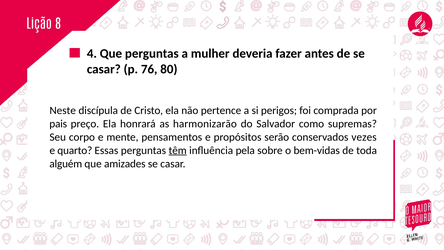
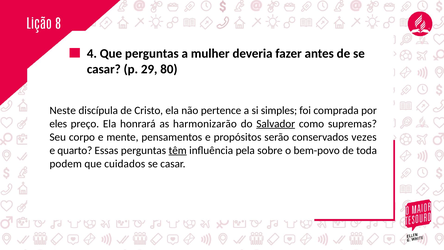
76: 76 -> 29 (149, 69)
perigos: perigos -> simples (279, 110)
pais: pais -> eles (58, 124)
Salvador underline: none -> present (276, 124)
bem-vidas: bem-vidas -> bem-povo (317, 150)
alguém: alguém -> podem (66, 164)
amizades: amizades -> cuidados (125, 164)
